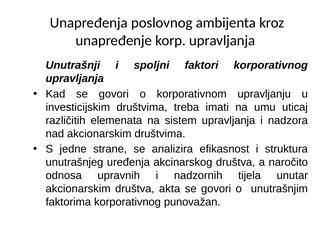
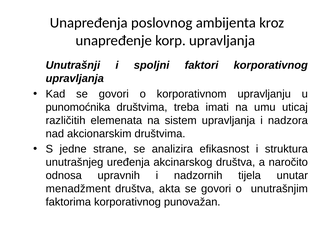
investicijskim: investicijskim -> punomoćnika (78, 107)
akcionarskim: akcionarskim -> menadžment (78, 189)
